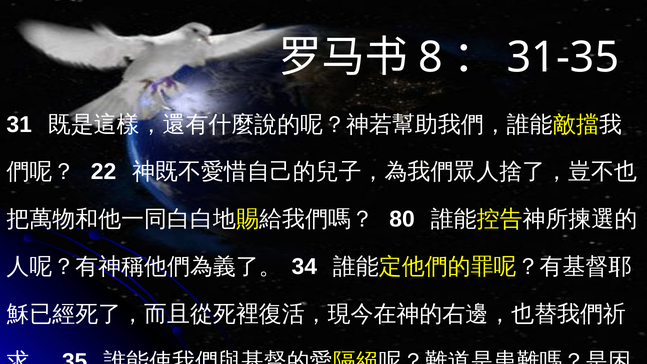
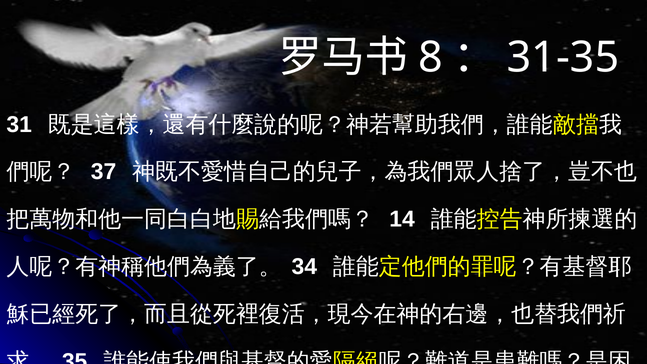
22: 22 -> 37 (104, 172)
80: 80 -> 14 (402, 219)
